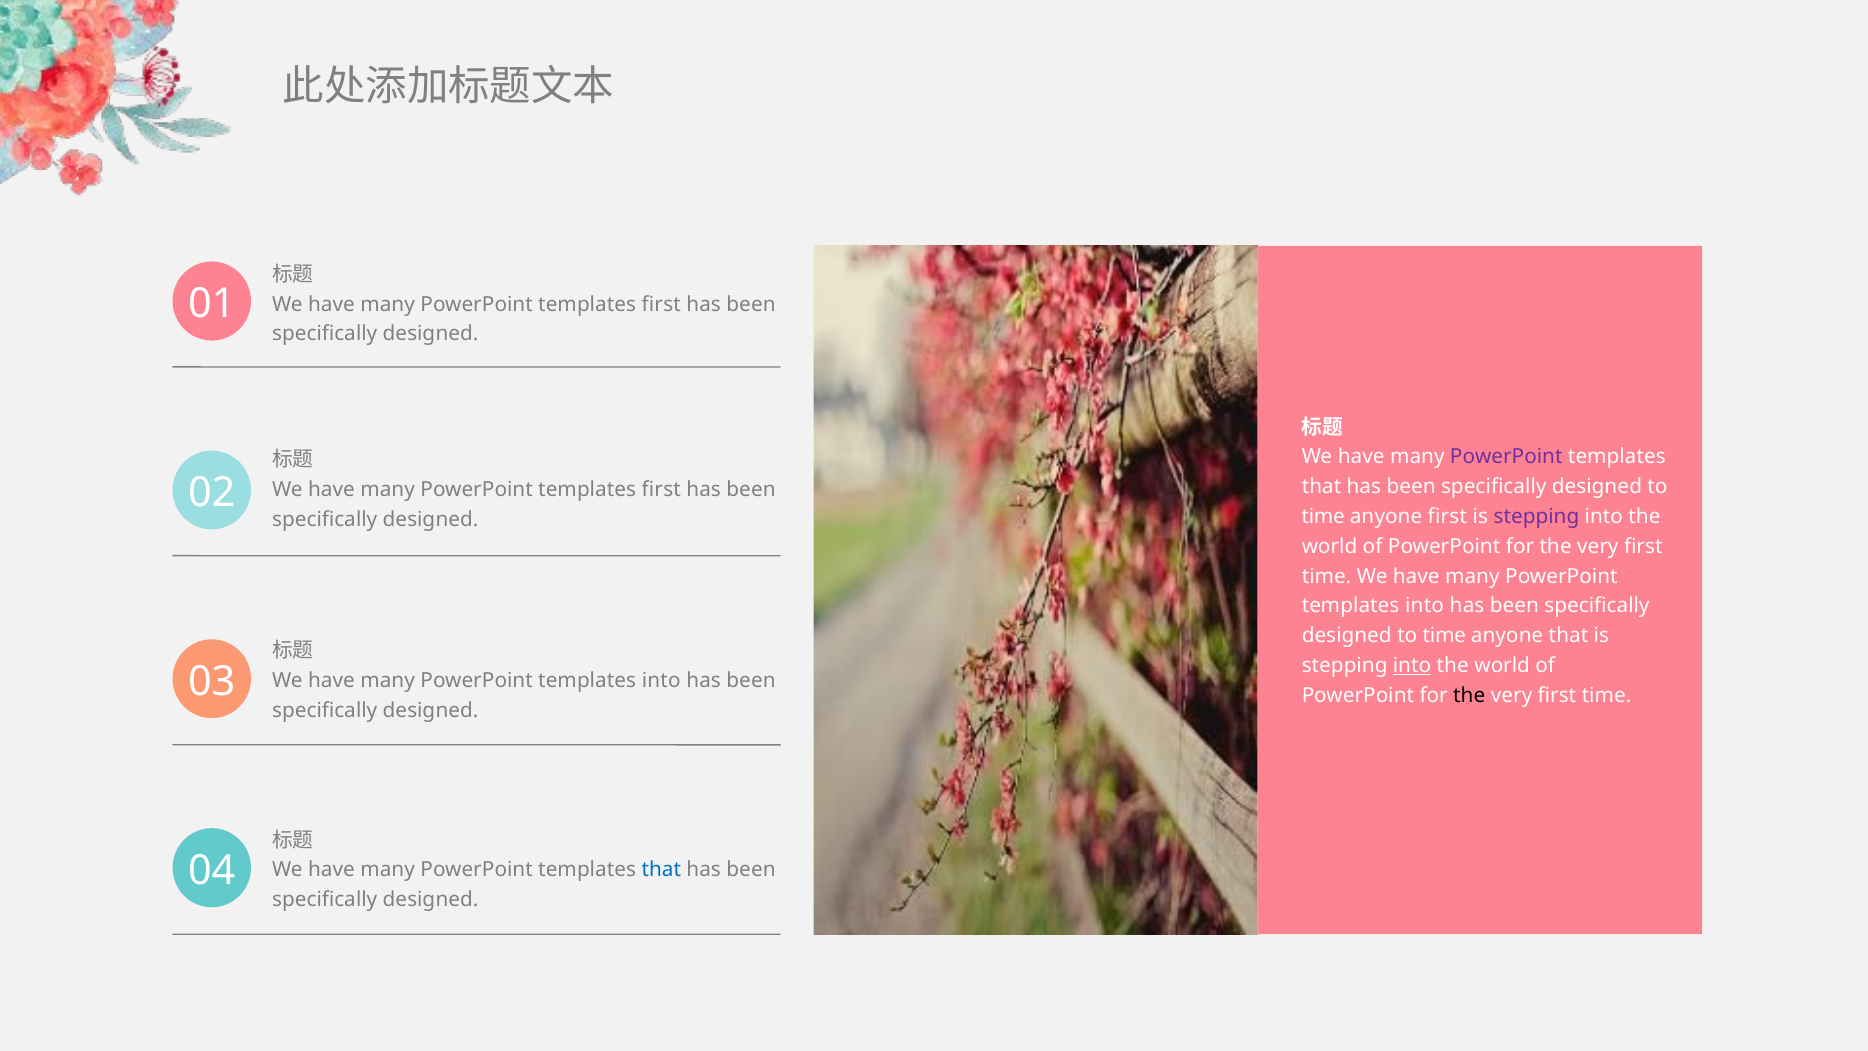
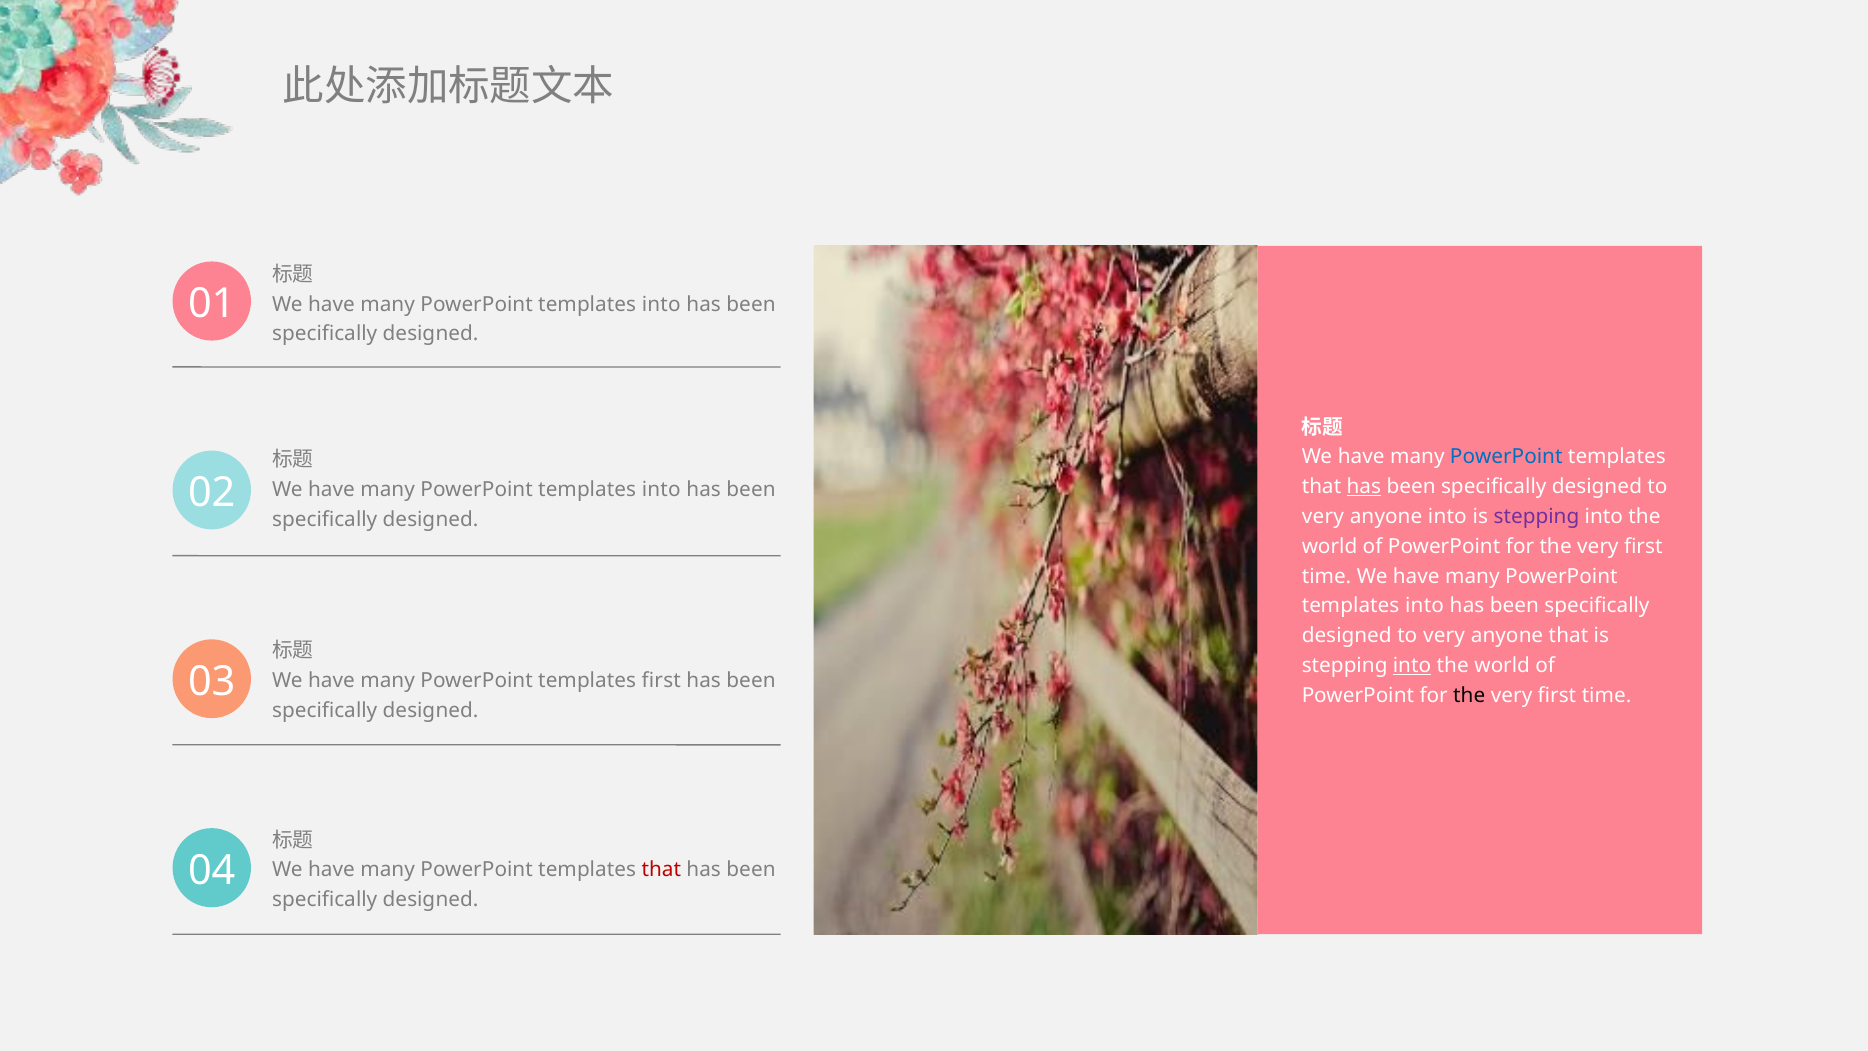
first: first -> into (661, 304)
PowerPoint colour: purple -> blue (1506, 457)
has underline: none -> present (1364, 487)
first: first -> into (661, 490)
time: time -> very (1323, 516)
anyone first: first -> into (1447, 516)
time: time -> very (1444, 636)
into: into -> first (661, 680)
that colour: blue -> red (661, 870)
